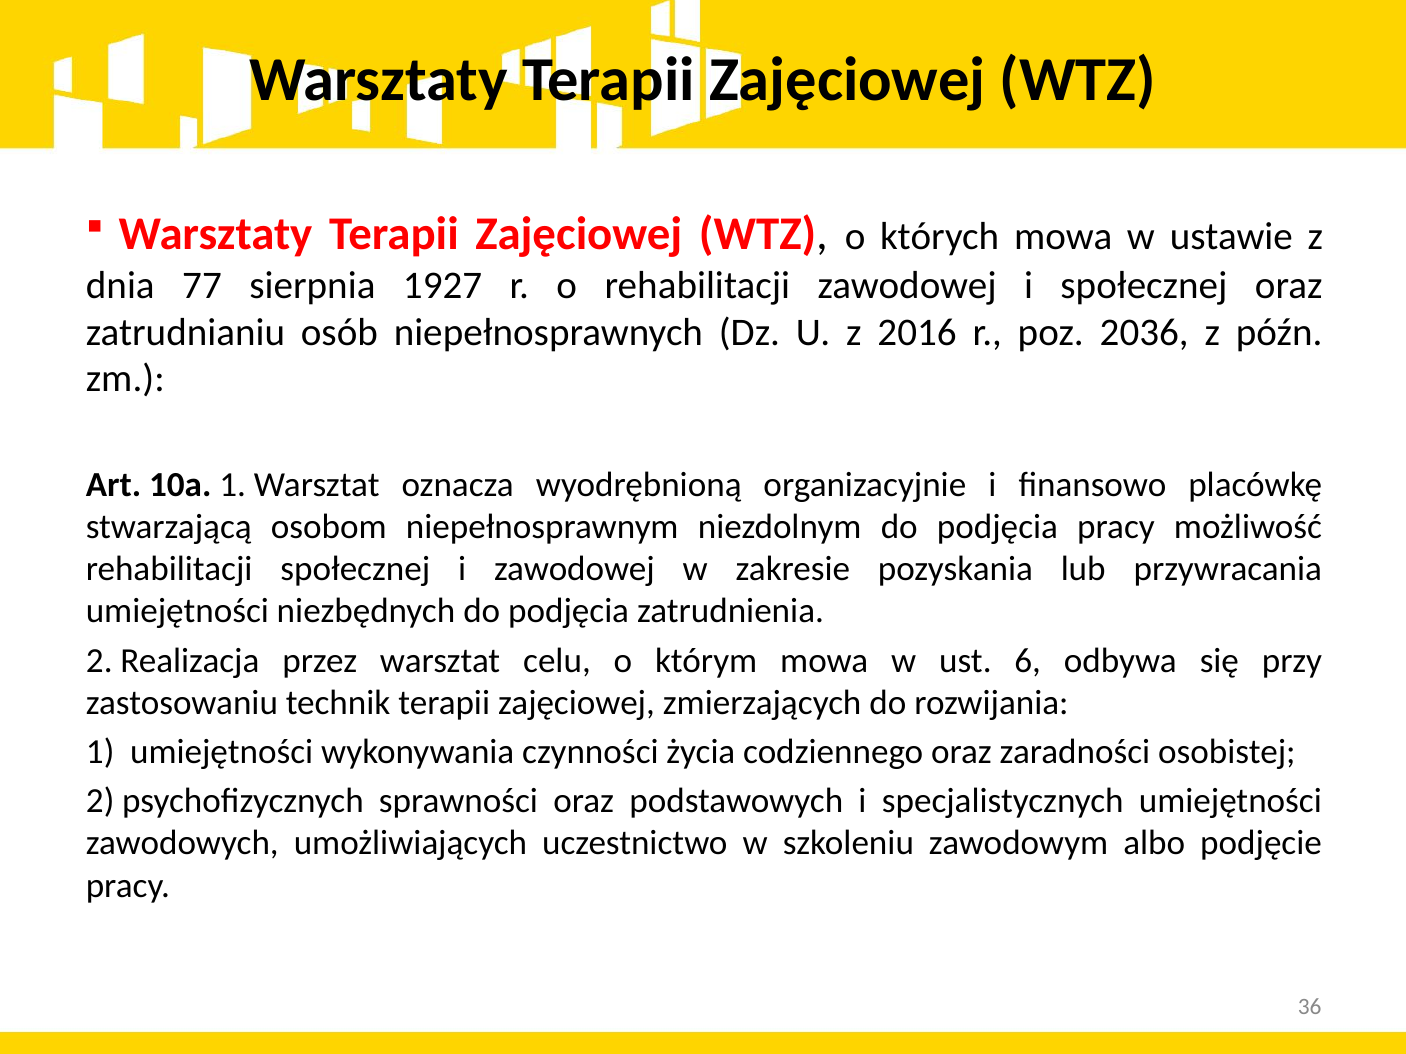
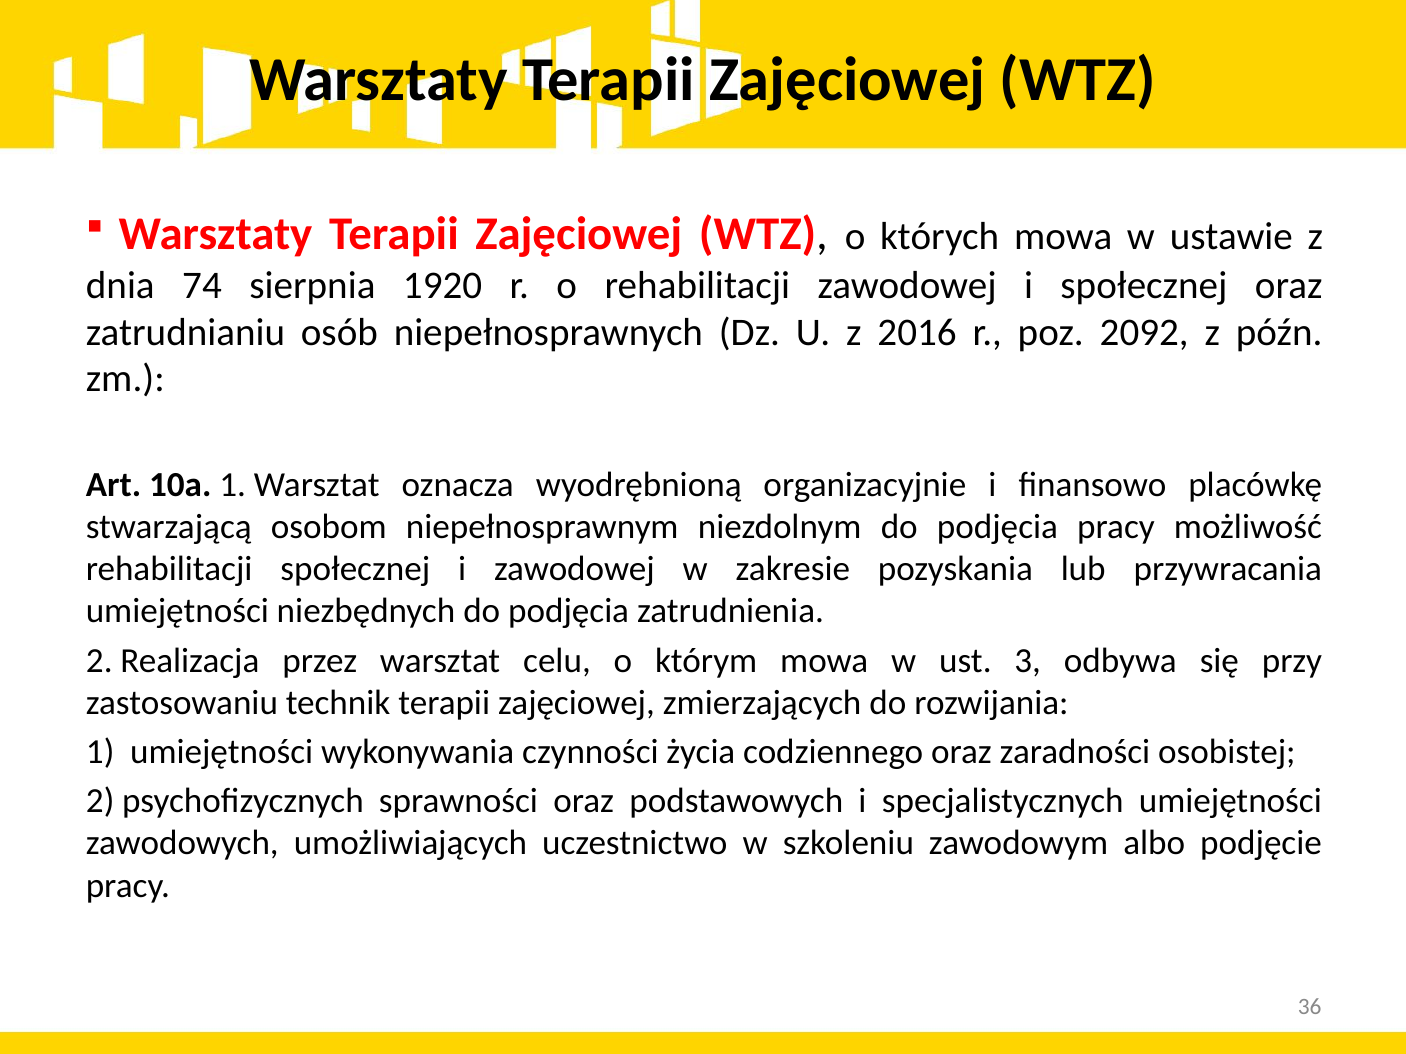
77: 77 -> 74 (202, 285)
1927: 1927 -> 1920 (443, 285)
2036: 2036 -> 2092 (1144, 332)
6: 6 -> 3 (1028, 661)
